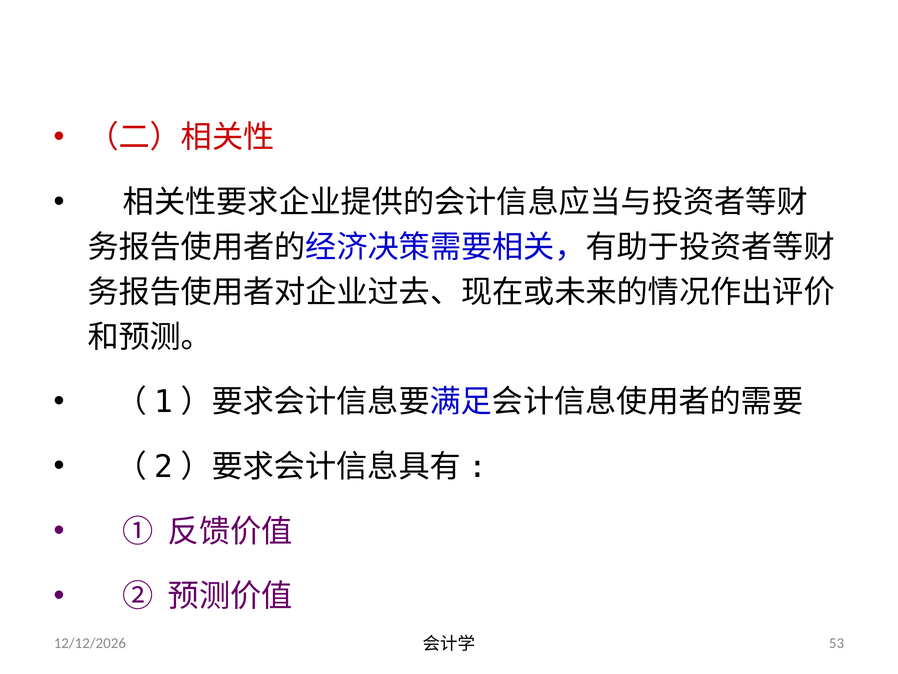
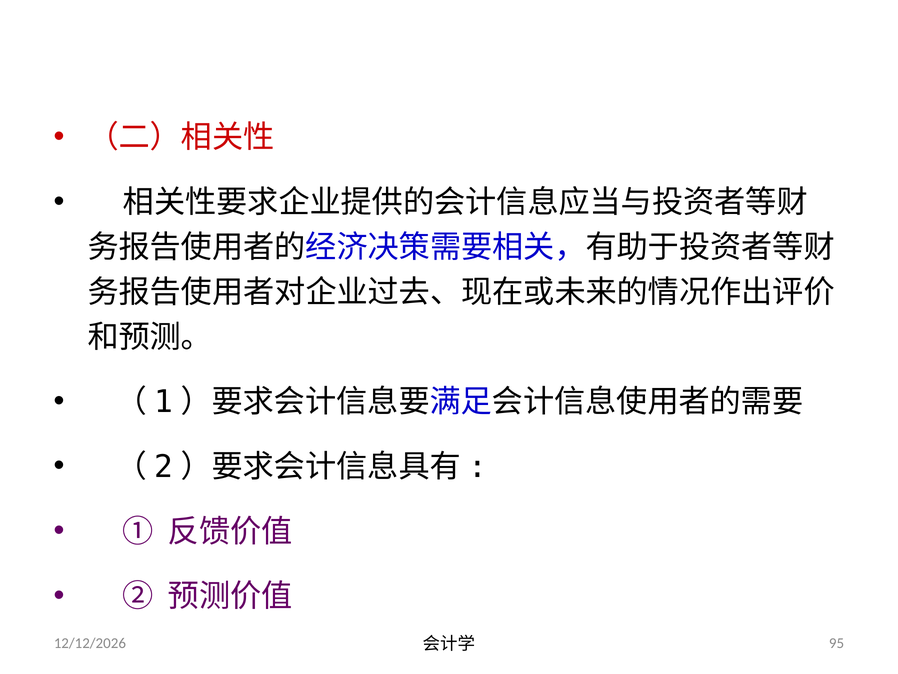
53: 53 -> 95 (837, 643)
